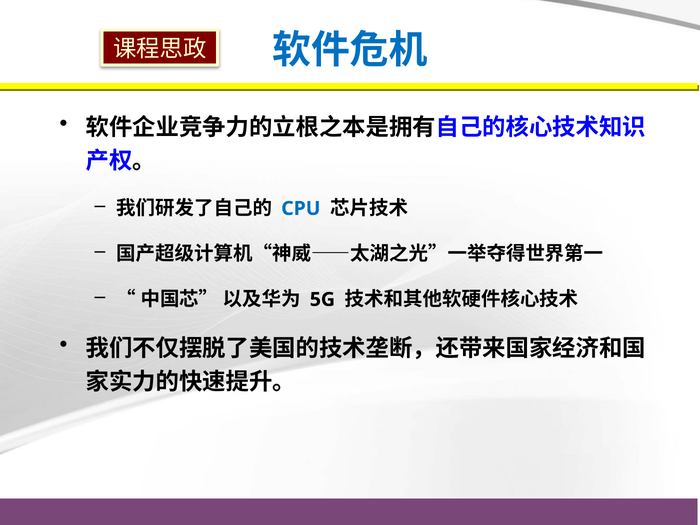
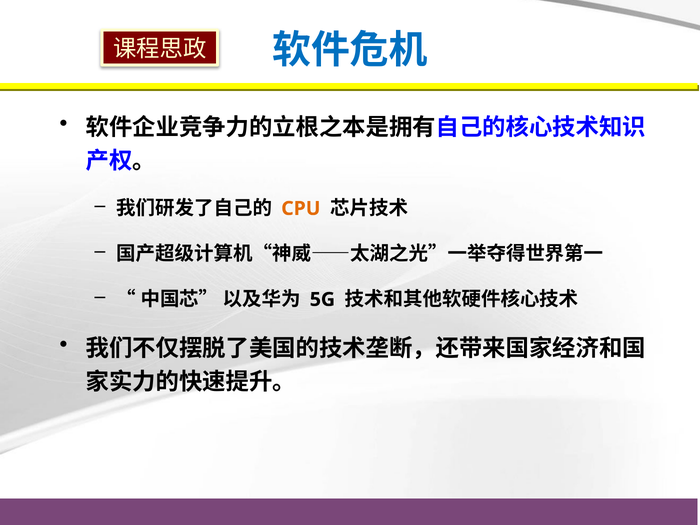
CPU colour: blue -> orange (301, 209)
